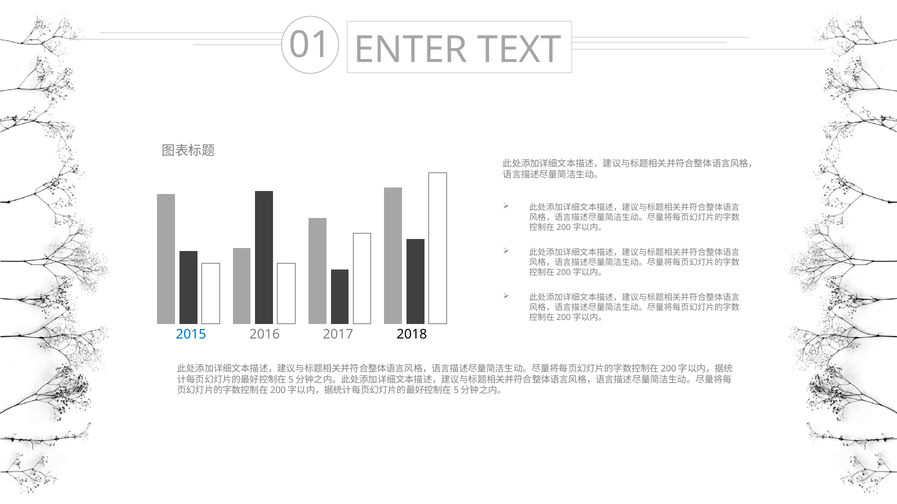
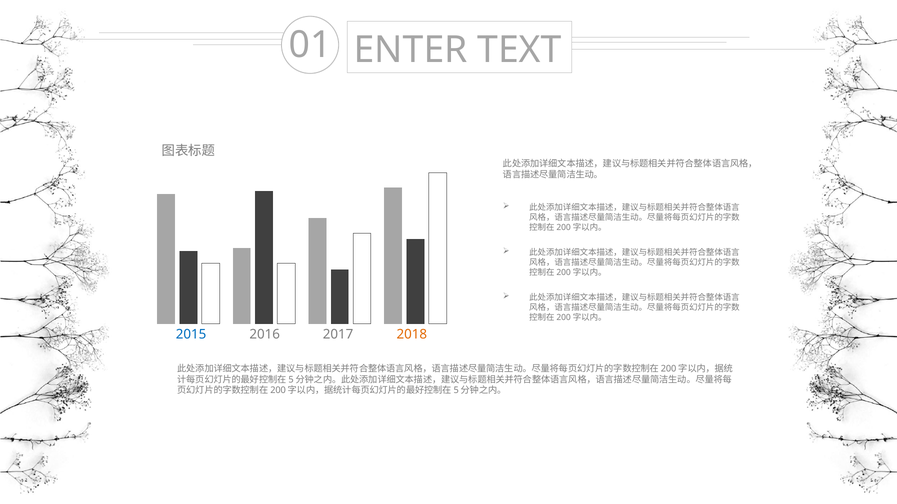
2018 colour: black -> orange (412, 335)
